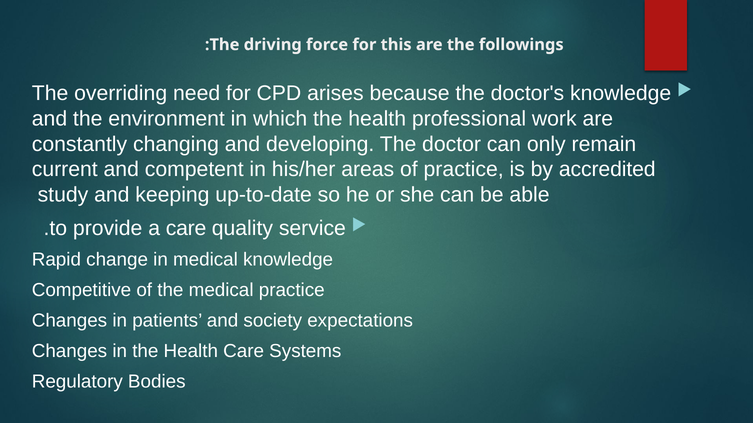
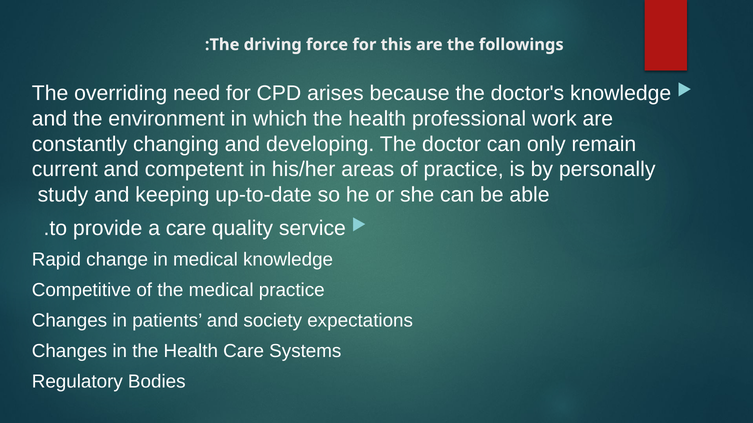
accredited: accredited -> personally (607, 170)
